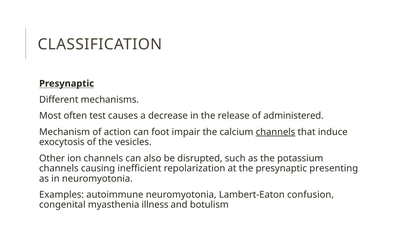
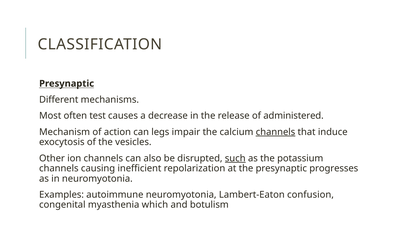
foot: foot -> legs (160, 132)
such underline: none -> present (235, 158)
presenting: presenting -> progresses (334, 169)
illness: illness -> which (155, 205)
